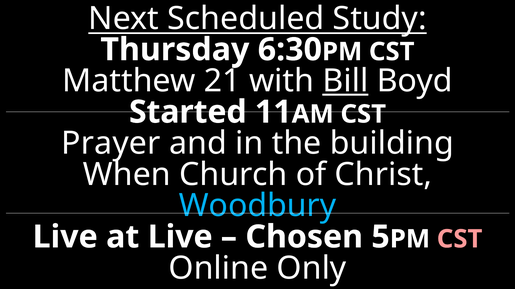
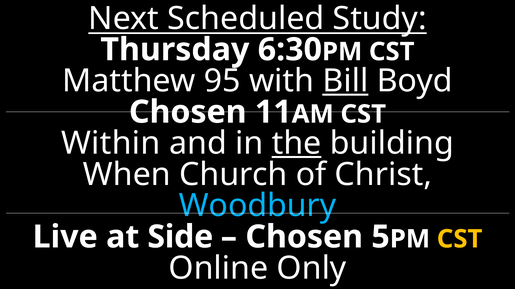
21: 21 -> 95 (222, 81)
Started: Started -> Chosen (188, 112)
Prayer: Prayer -> Within (111, 144)
the underline: none -> present (297, 144)
at Live: Live -> Side (180, 237)
CST colour: pink -> yellow (460, 240)
